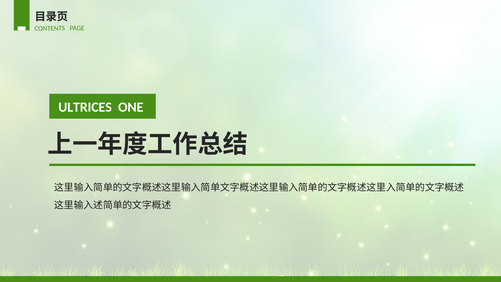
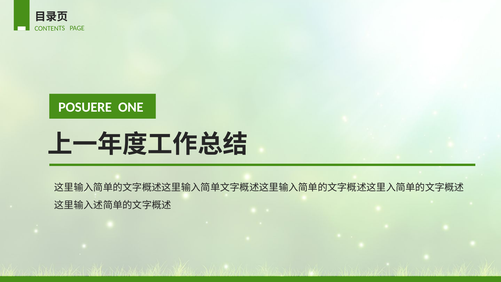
ULTRICES: ULTRICES -> POSUERE (85, 107)
